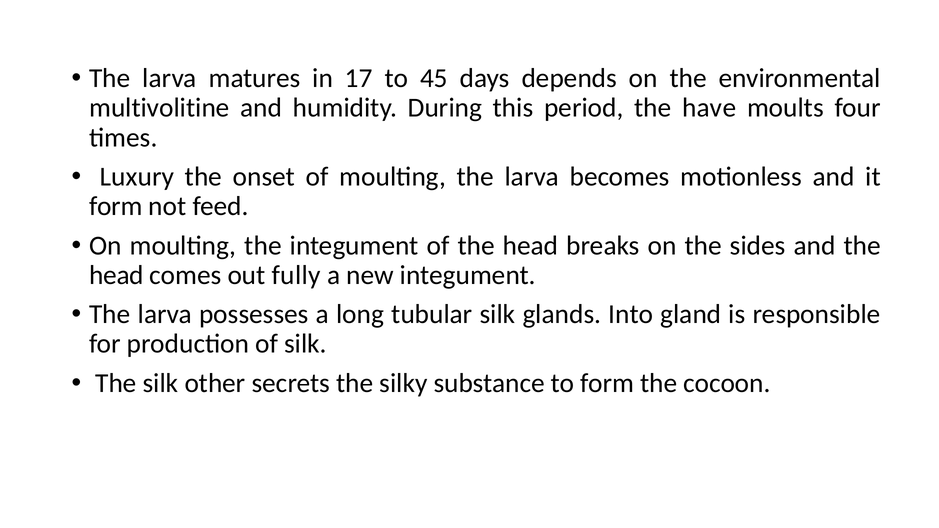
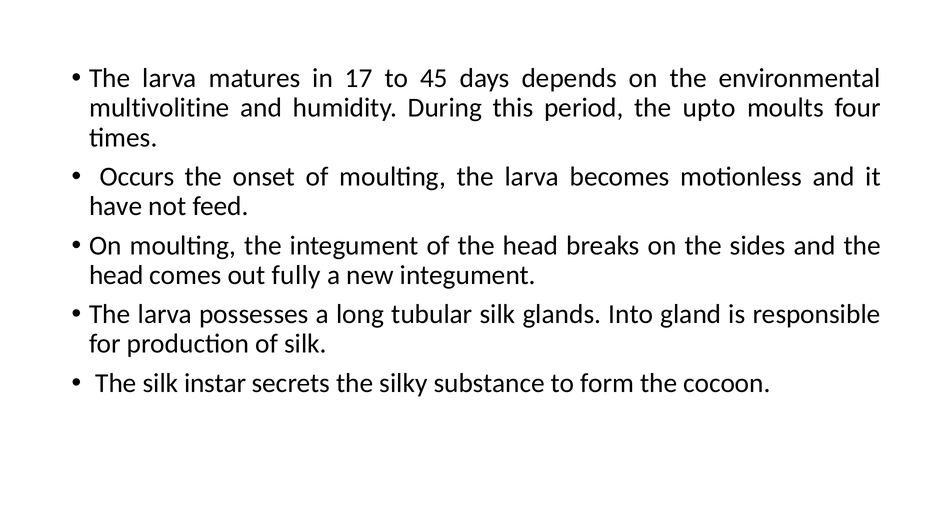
have: have -> upto (709, 108)
Luxury: Luxury -> Occurs (137, 177)
form: form -> have (116, 206)
other: other -> instar (215, 383)
